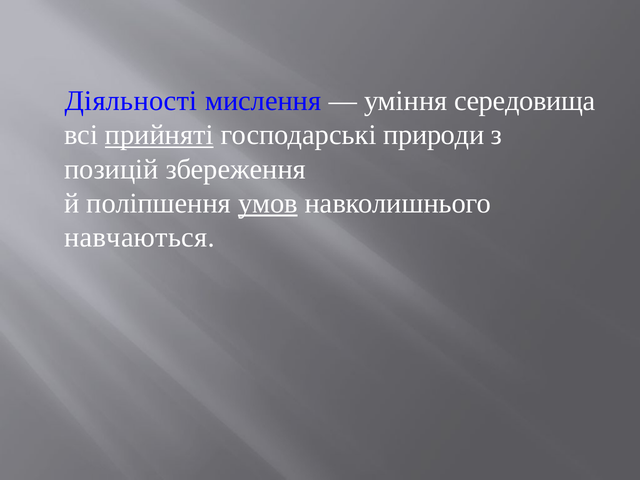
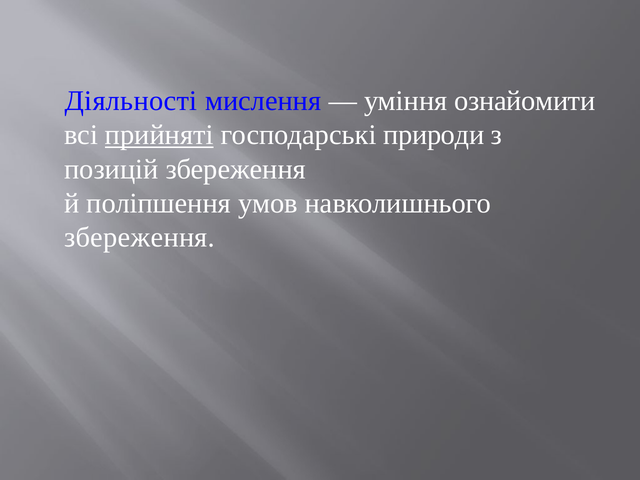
середовища: середовища -> ознайомити (525, 101)
умов underline: present -> none (268, 203)
навчаються: навчаються -> збереження (140, 237)
